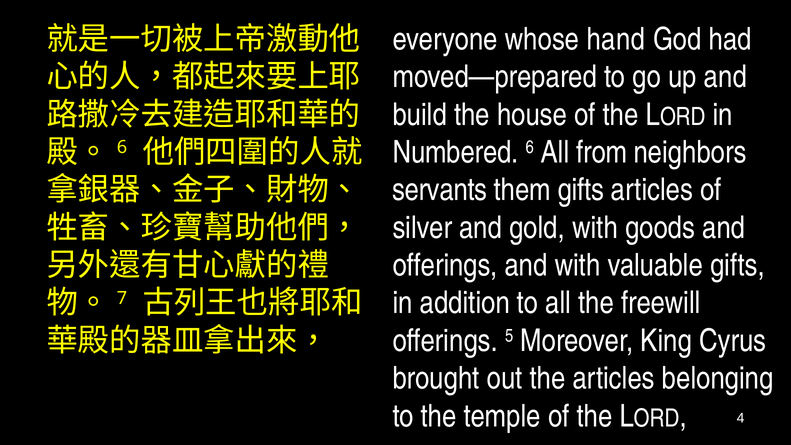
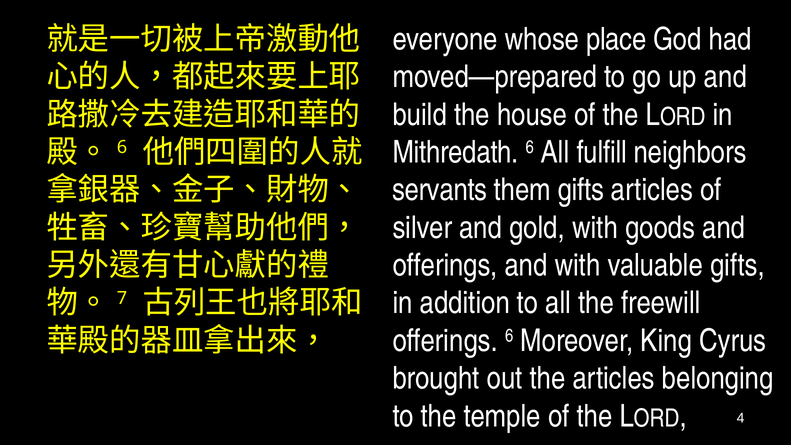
hand: hand -> place (616, 39)
Numbered: Numbered -> Mithredath (456, 152)
from: from -> fulfill (602, 152)
offerings 5: 5 -> 6 (509, 336)
